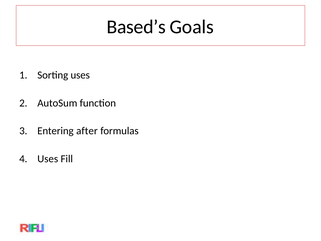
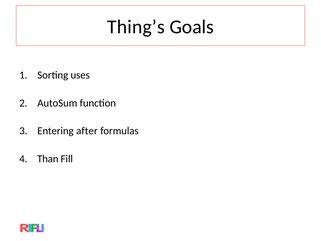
Based’s: Based’s -> Thing’s (136, 27)
Uses: Uses -> Than (48, 159)
